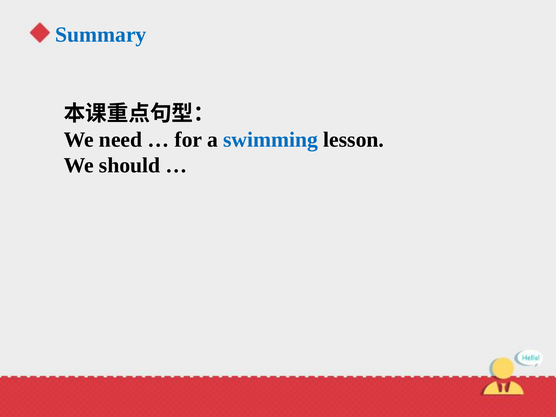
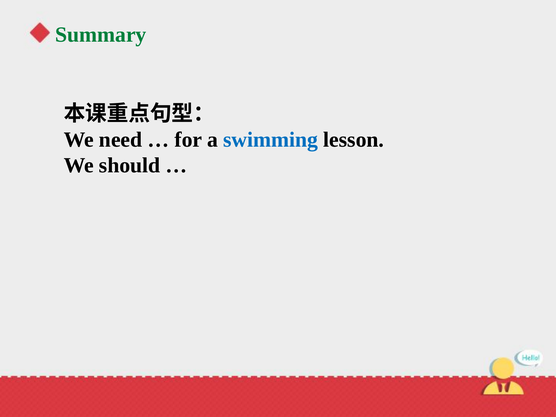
Summary colour: blue -> green (101, 35)
